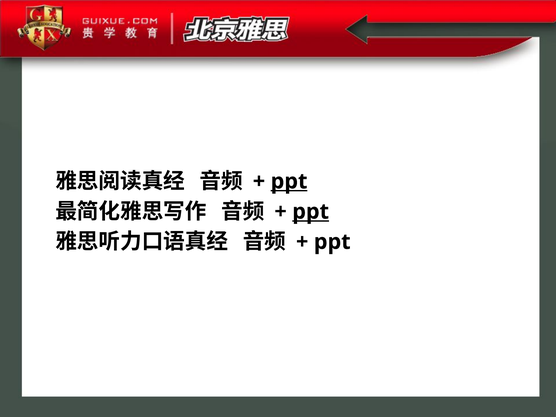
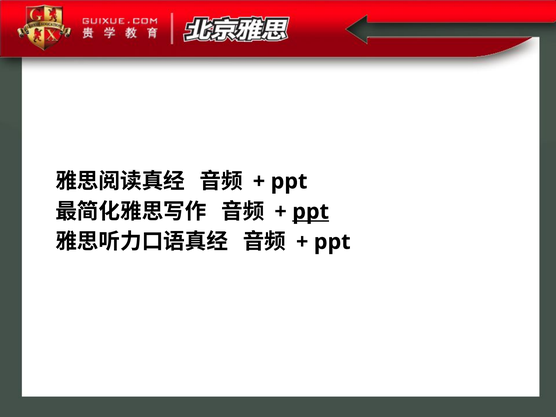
ppt underline: present -> none (289, 181)
